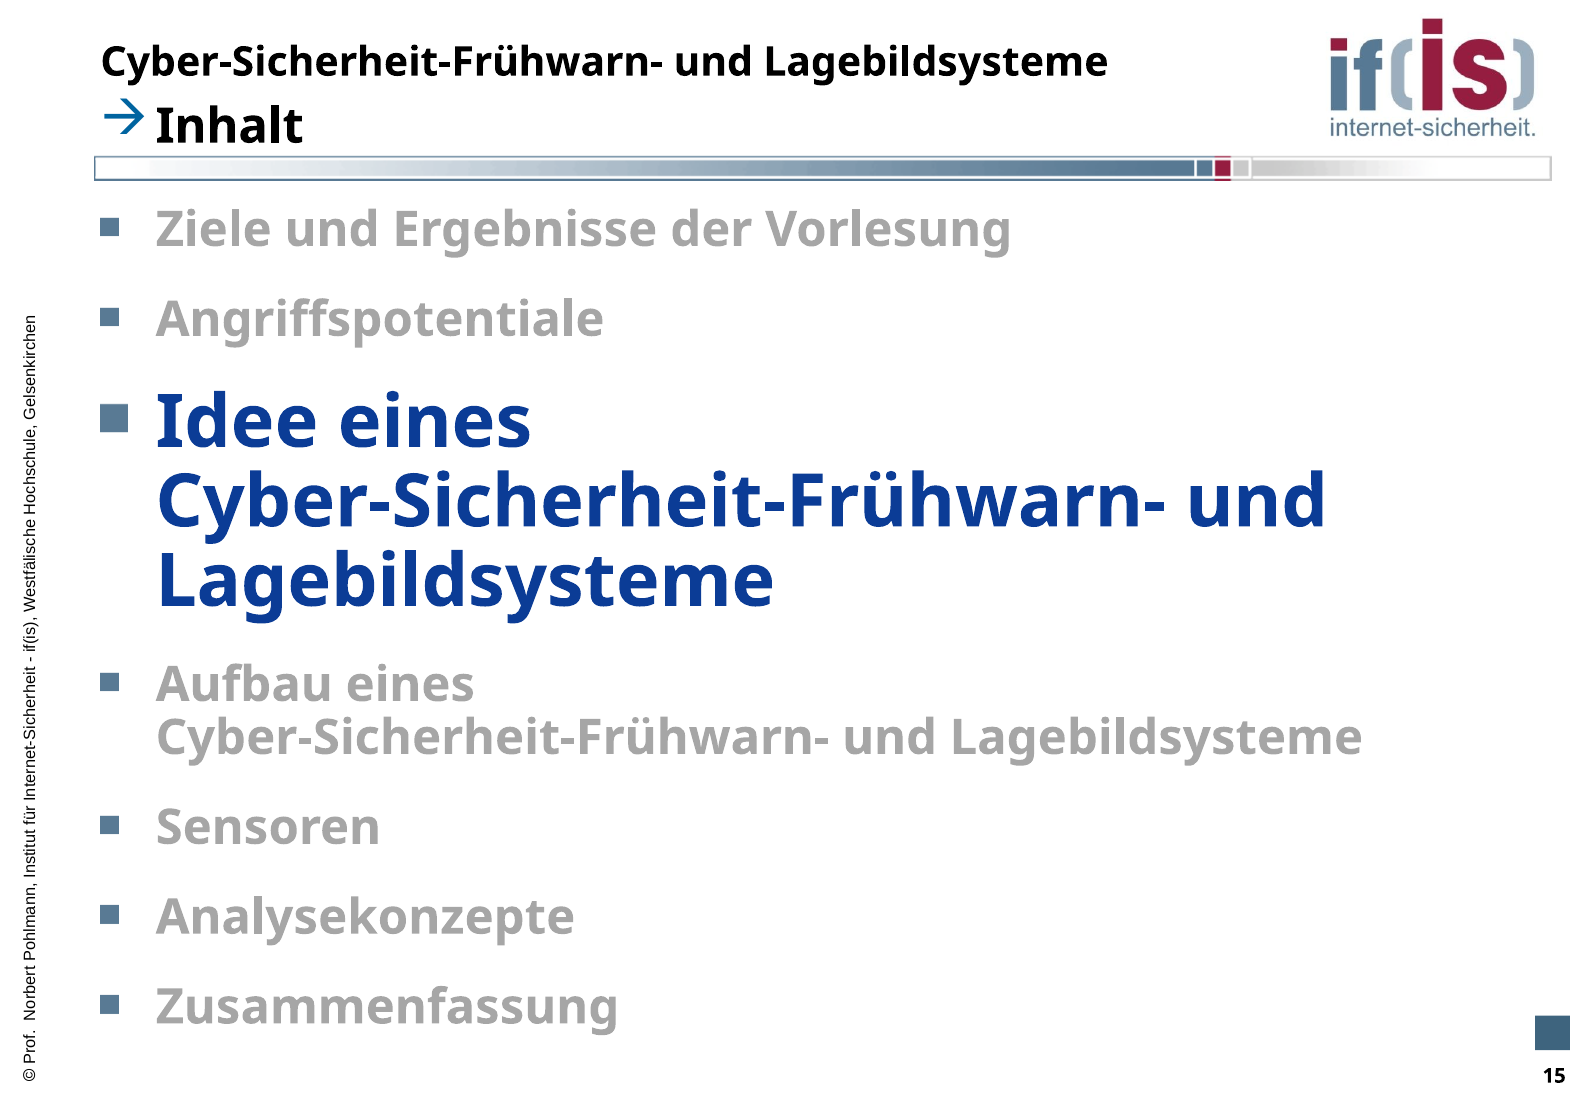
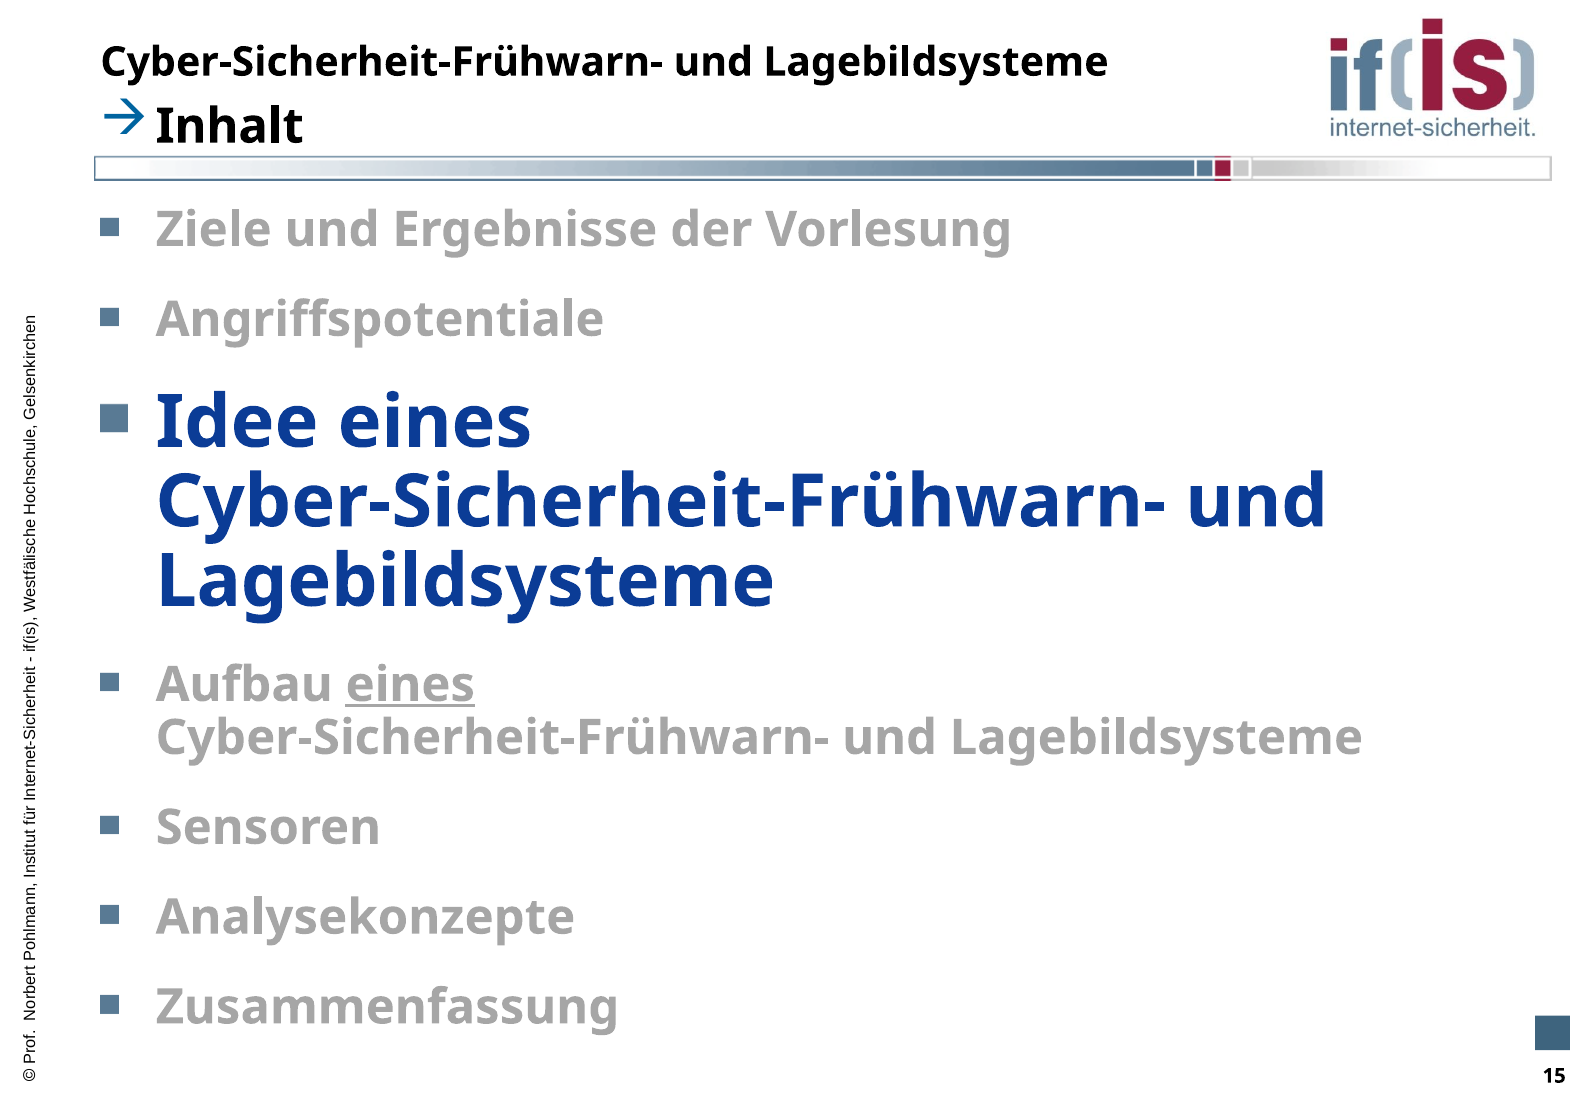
eines underline: none -> present (410, 685)
